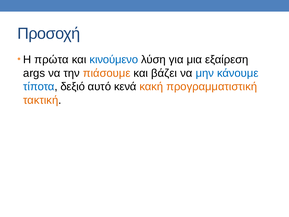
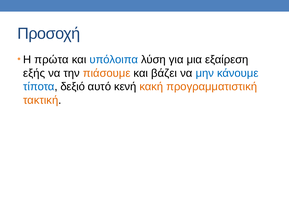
κινούμενο: κινούμενο -> υπόλοιπα (114, 60)
args: args -> εξής (34, 73)
κενά: κενά -> κενή (125, 87)
